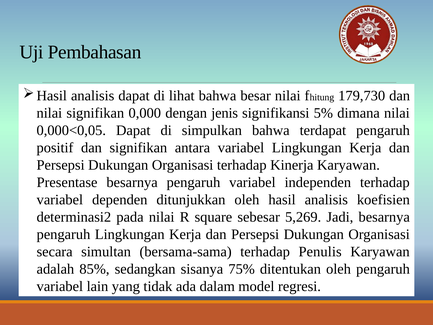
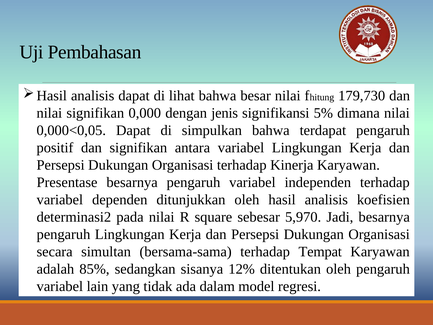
5,269: 5,269 -> 5,970 (303, 217)
Penulis: Penulis -> Tempat (320, 252)
75%: 75% -> 12% (242, 269)
